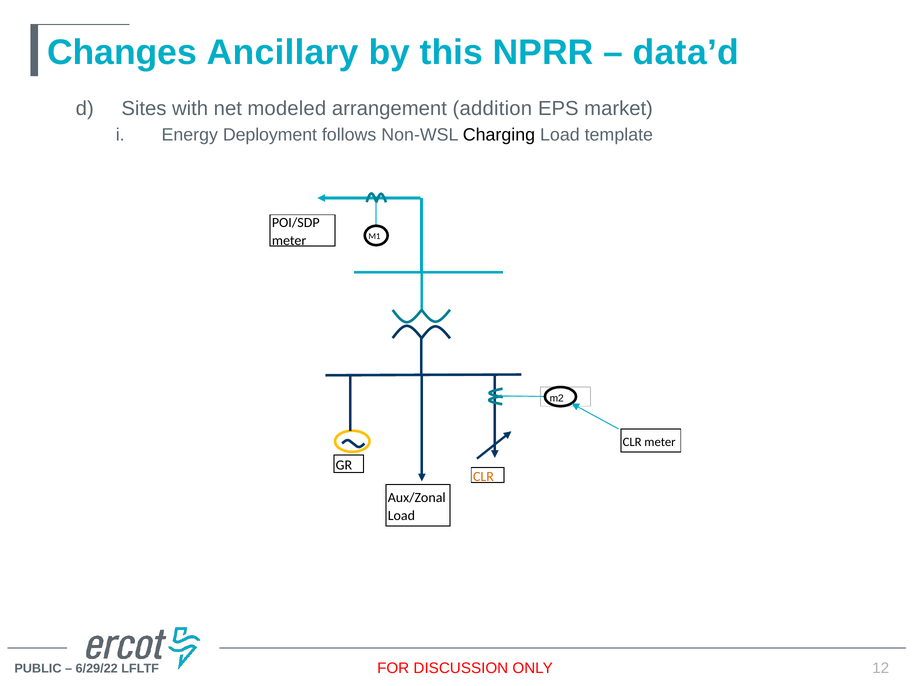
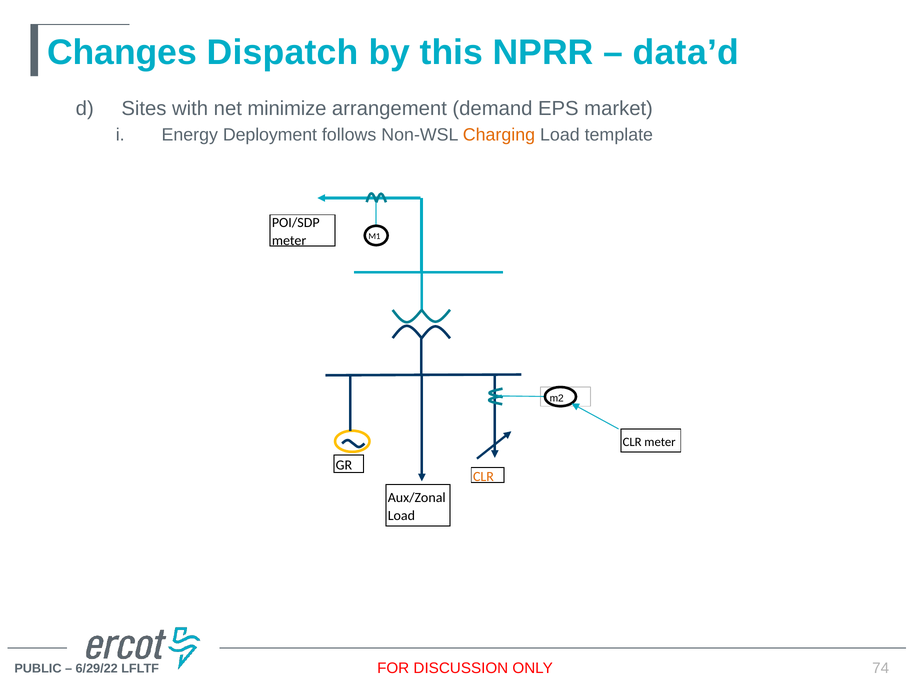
Ancillary: Ancillary -> Dispatch (283, 53)
modeled: modeled -> minimize (287, 108)
addition: addition -> demand (492, 108)
Charging colour: black -> orange (499, 135)
12: 12 -> 74 (881, 669)
